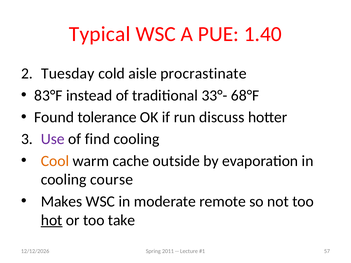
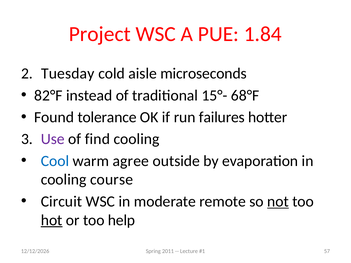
Typical: Typical -> Project (100, 34)
1.40: 1.40 -> 1.84 (263, 34)
procrastinate: procrastinate -> microseconds (204, 74)
83°F: 83°F -> 82°F (48, 95)
33°-: 33°- -> 15°- (214, 95)
discuss: discuss -> failures (222, 117)
Cool colour: orange -> blue (55, 161)
cache: cache -> agree (131, 161)
Makes: Makes -> Circuit (61, 202)
not underline: none -> present (278, 202)
take: take -> help (121, 220)
